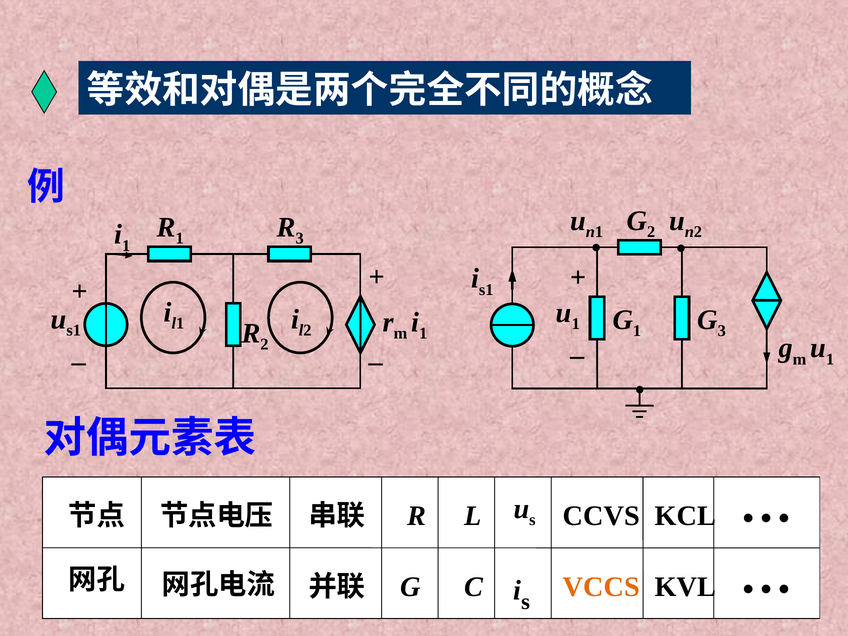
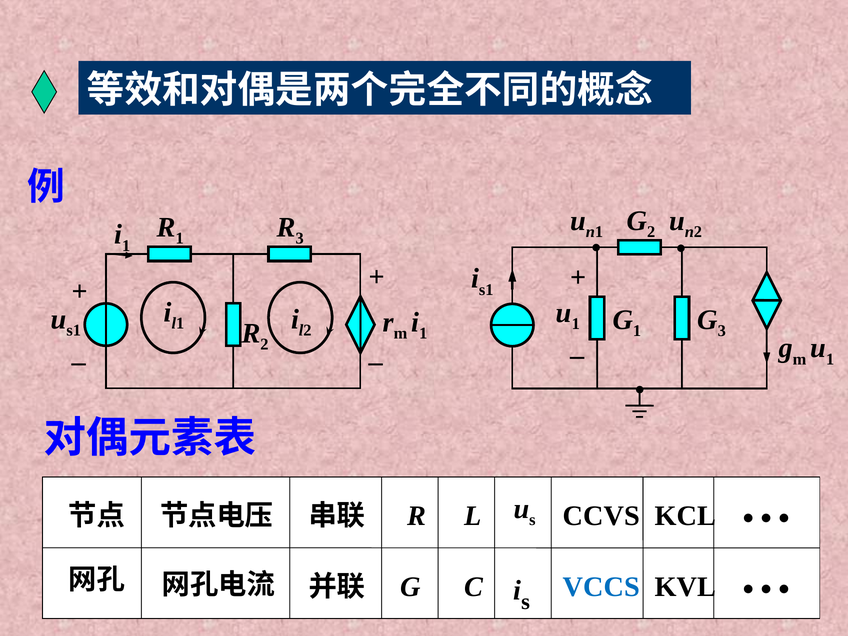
VCCS colour: orange -> blue (601, 587)
